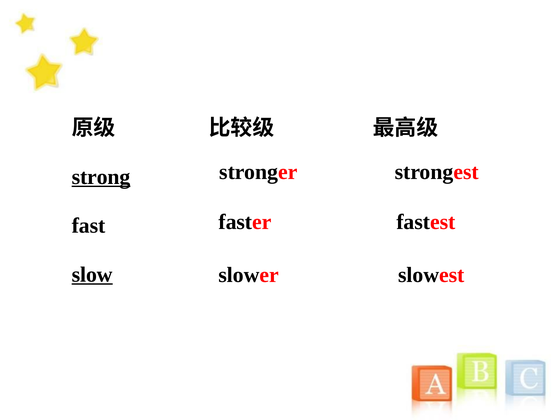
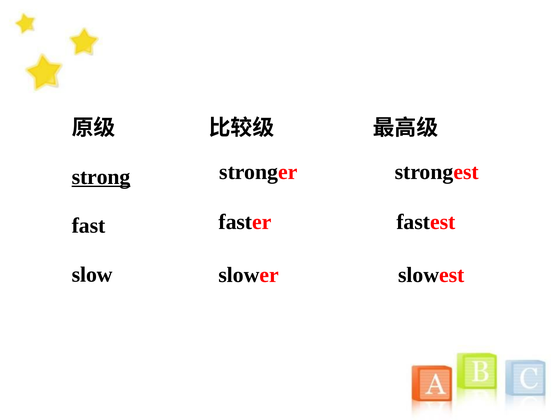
slow underline: present -> none (92, 275)
